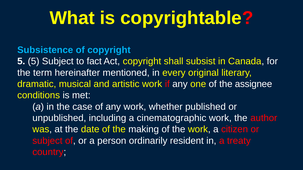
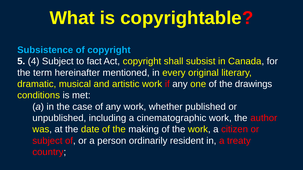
5 5: 5 -> 4 (34, 61)
assignee: assignee -> drawings (254, 84)
